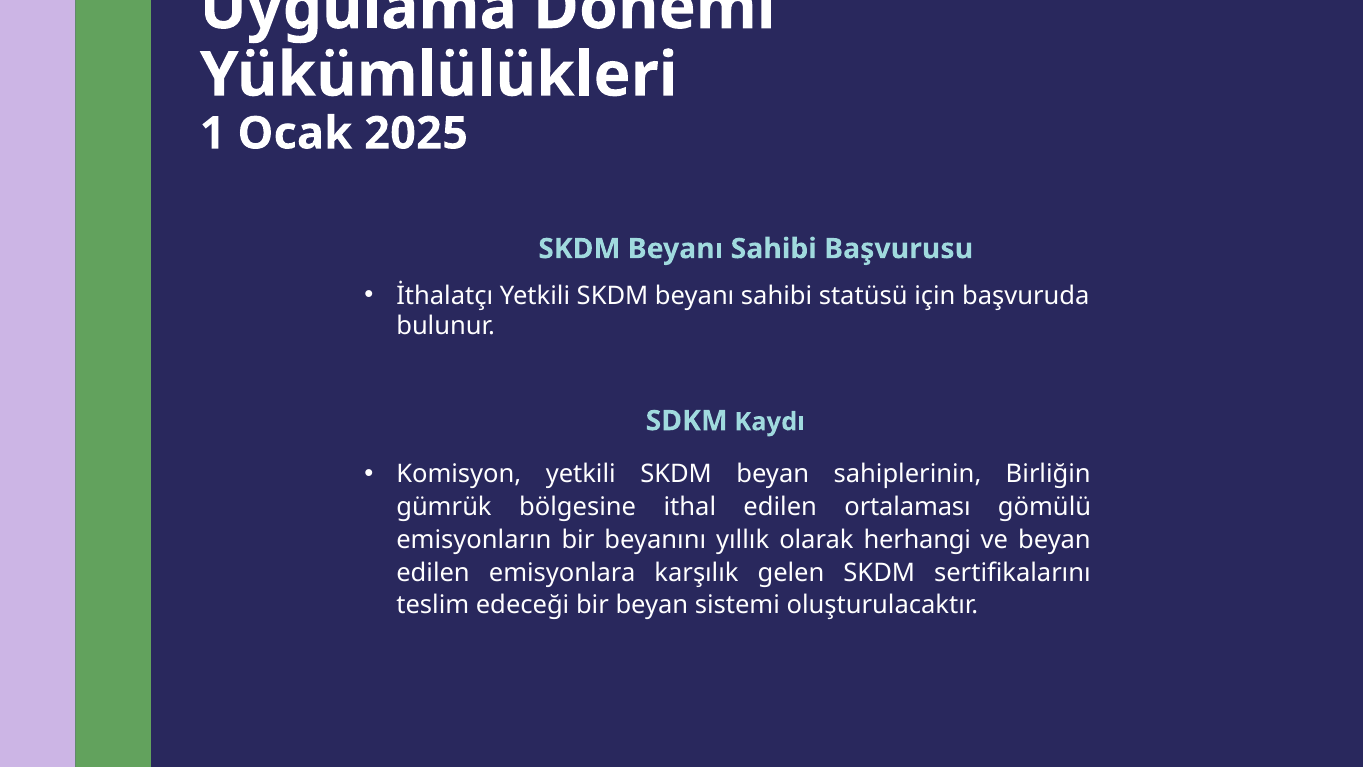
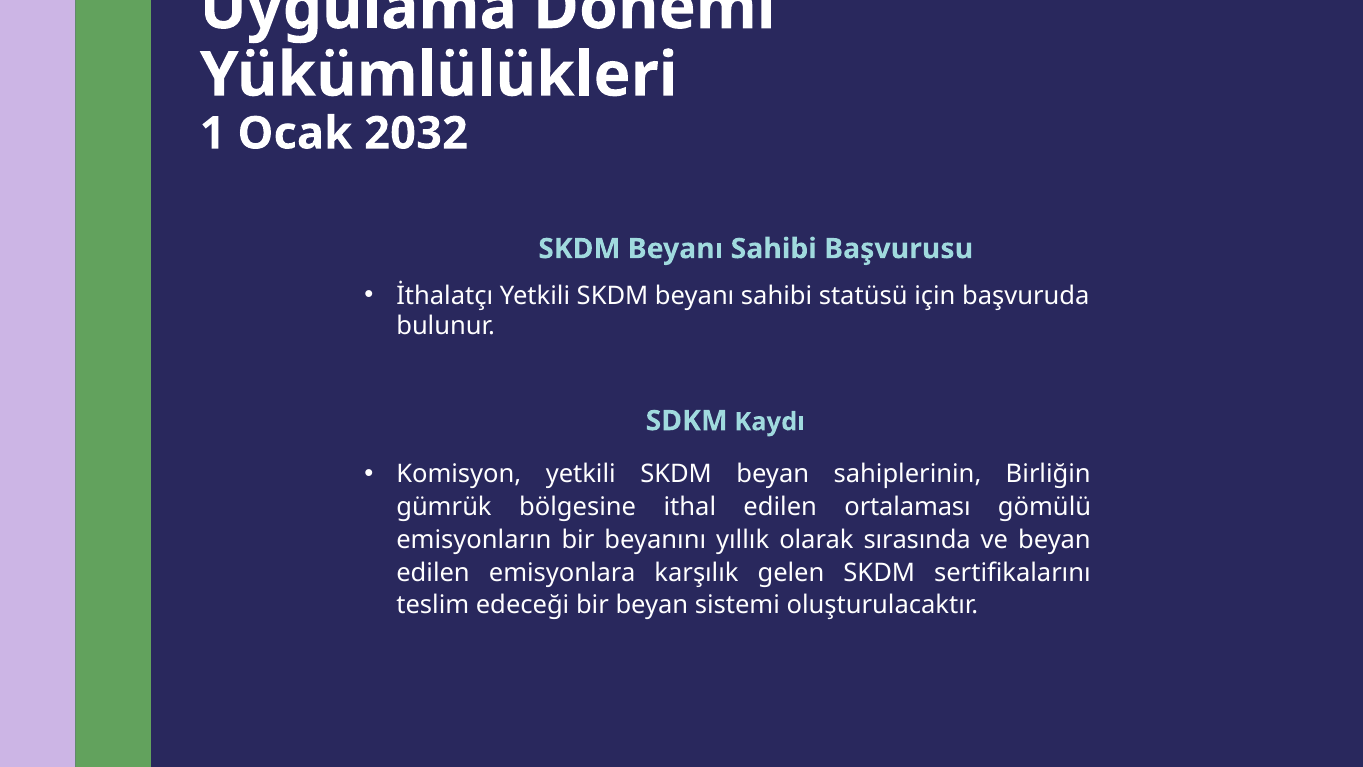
2025: 2025 -> 2032 (416, 133)
herhangi: herhangi -> sırasında (917, 540)
